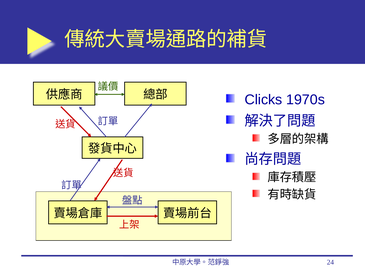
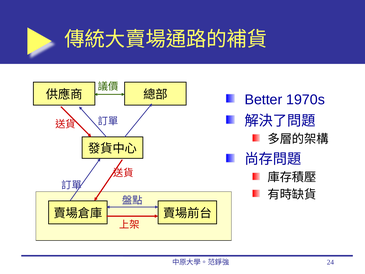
Clicks: Clicks -> Better (263, 100)
